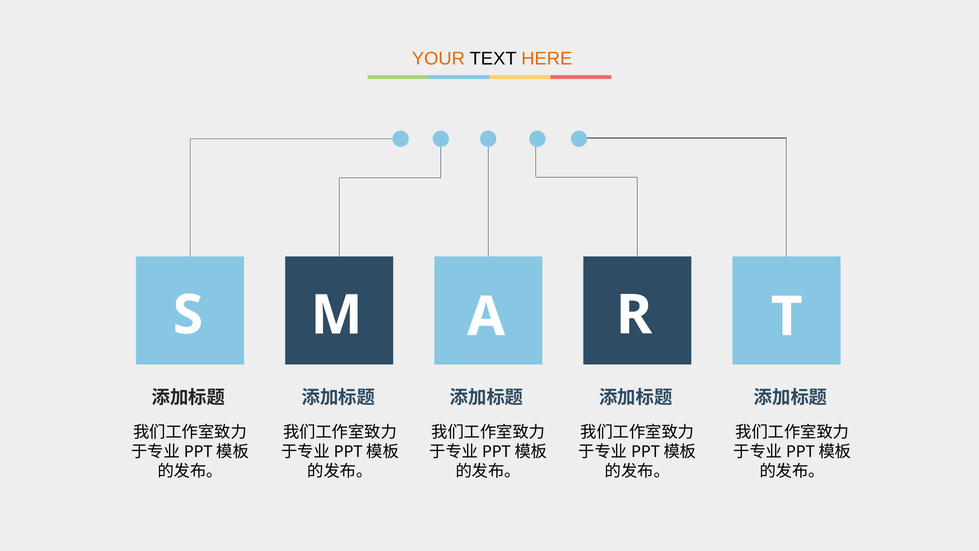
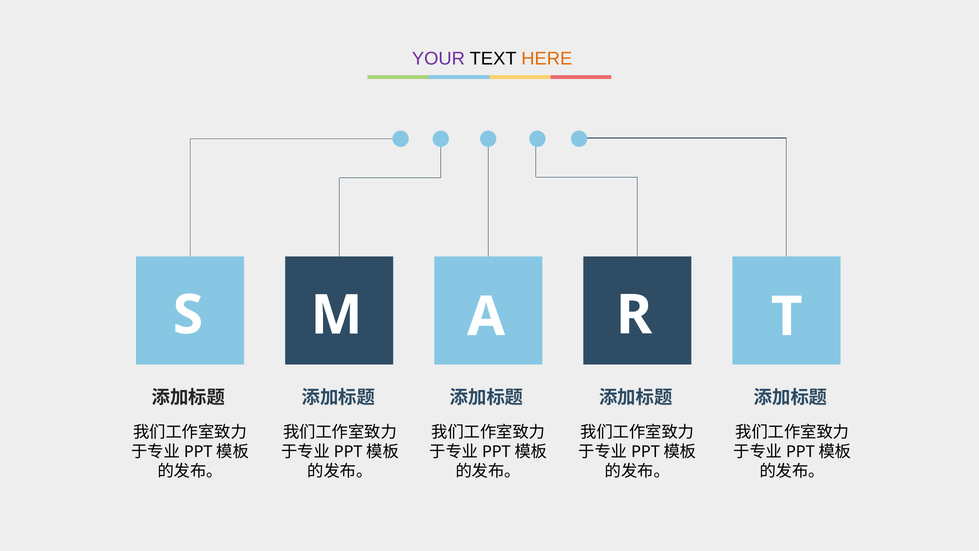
YOUR colour: orange -> purple (438, 59)
